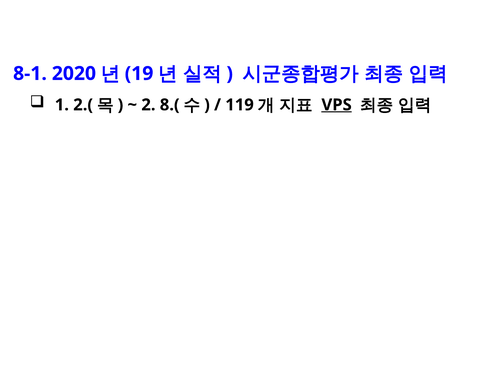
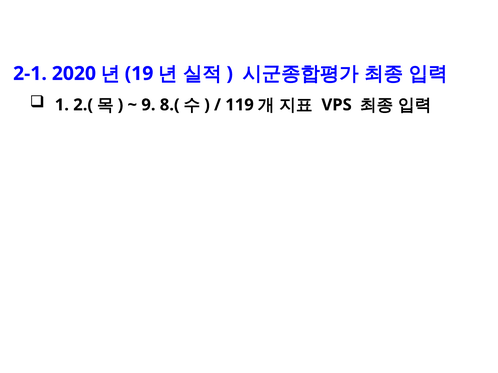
8-1: 8-1 -> 2-1 (30, 74)
2: 2 -> 9 (148, 105)
VPS underline: present -> none (337, 105)
